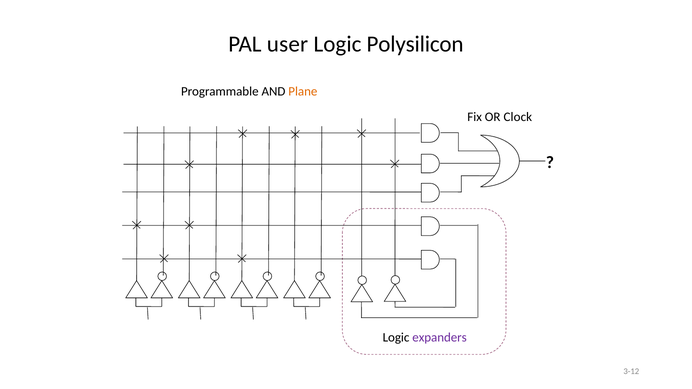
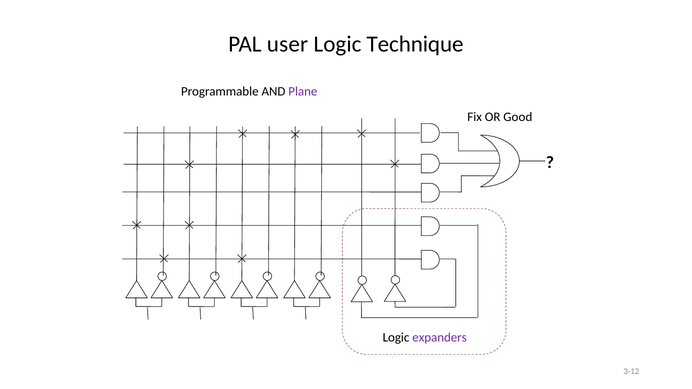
Polysilicon: Polysilicon -> Technique (415, 44)
Plane colour: orange -> purple (303, 92)
Clock: Clock -> Good (518, 117)
